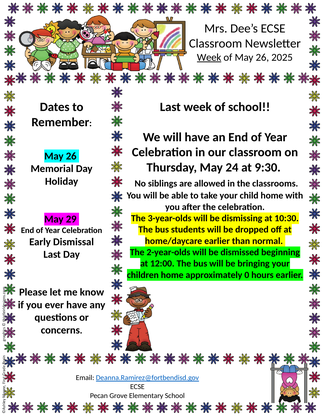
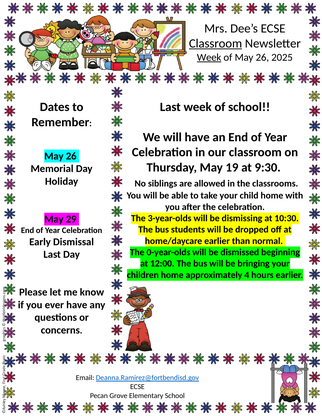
Classroom underline: none -> present (216, 44)
24: 24 -> 19 (232, 168)
2-year-olds: 2-year-olds -> 0-year-olds (168, 253)
0: 0 -> 4 (247, 275)
